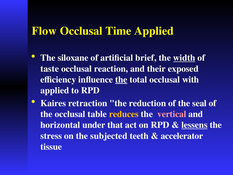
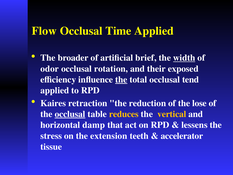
siloxane: siloxane -> broader (73, 58)
taste: taste -> odor (50, 69)
reaction: reaction -> rotation (111, 69)
with: with -> tend (191, 79)
seal: seal -> lose (199, 103)
occlusal underline: none -> present (70, 114)
vertical colour: pink -> yellow (172, 114)
under: under -> damp (94, 125)
lessens underline: present -> none (194, 125)
subjected: subjected -> extension (109, 136)
